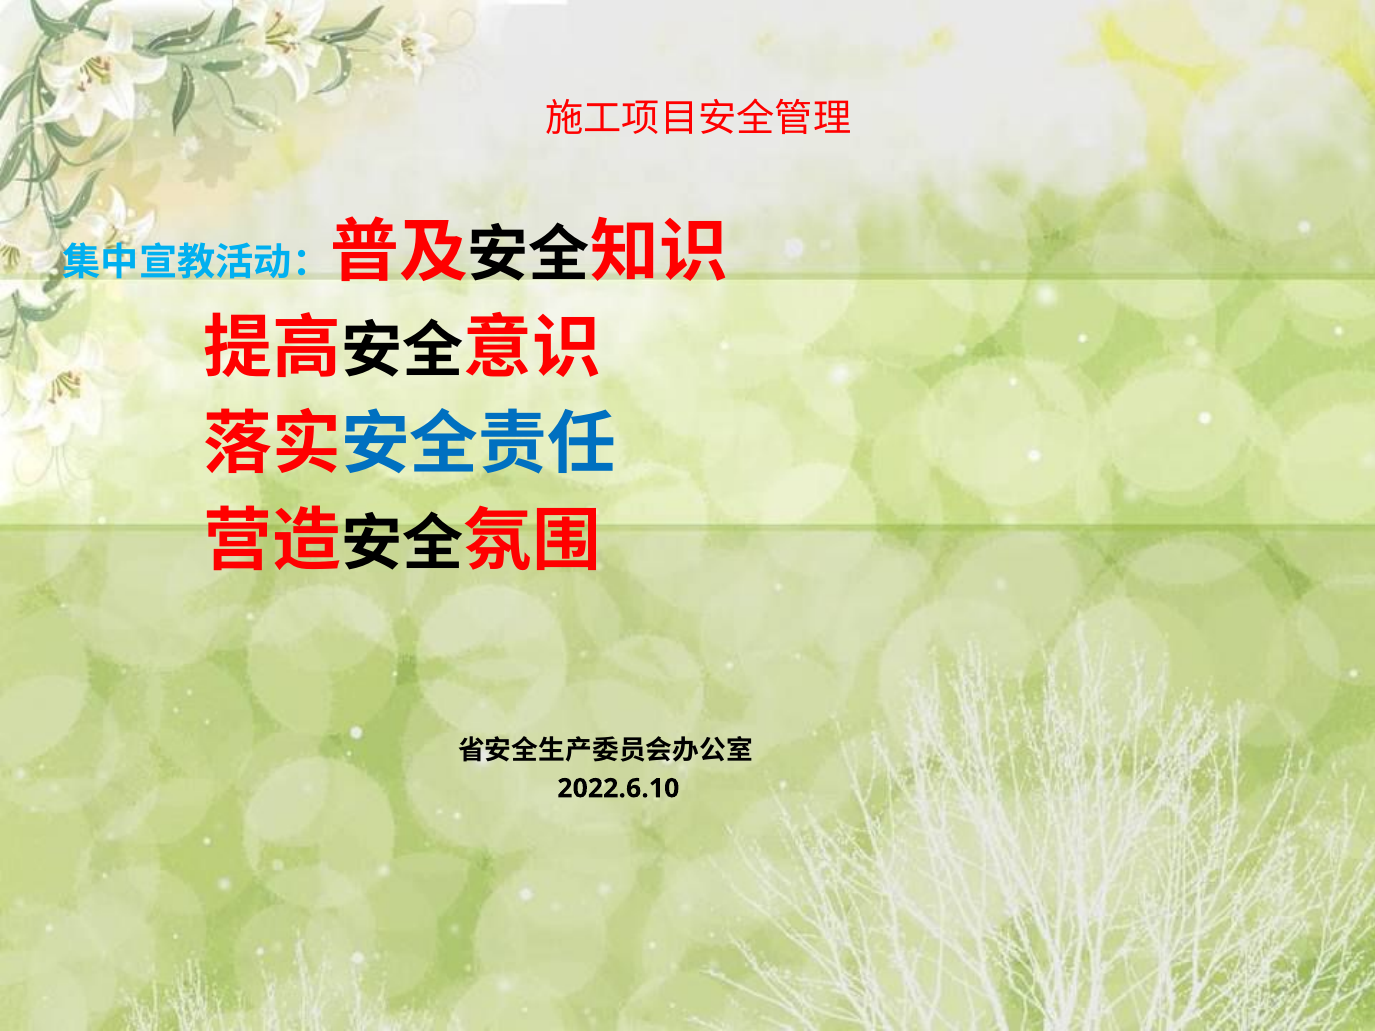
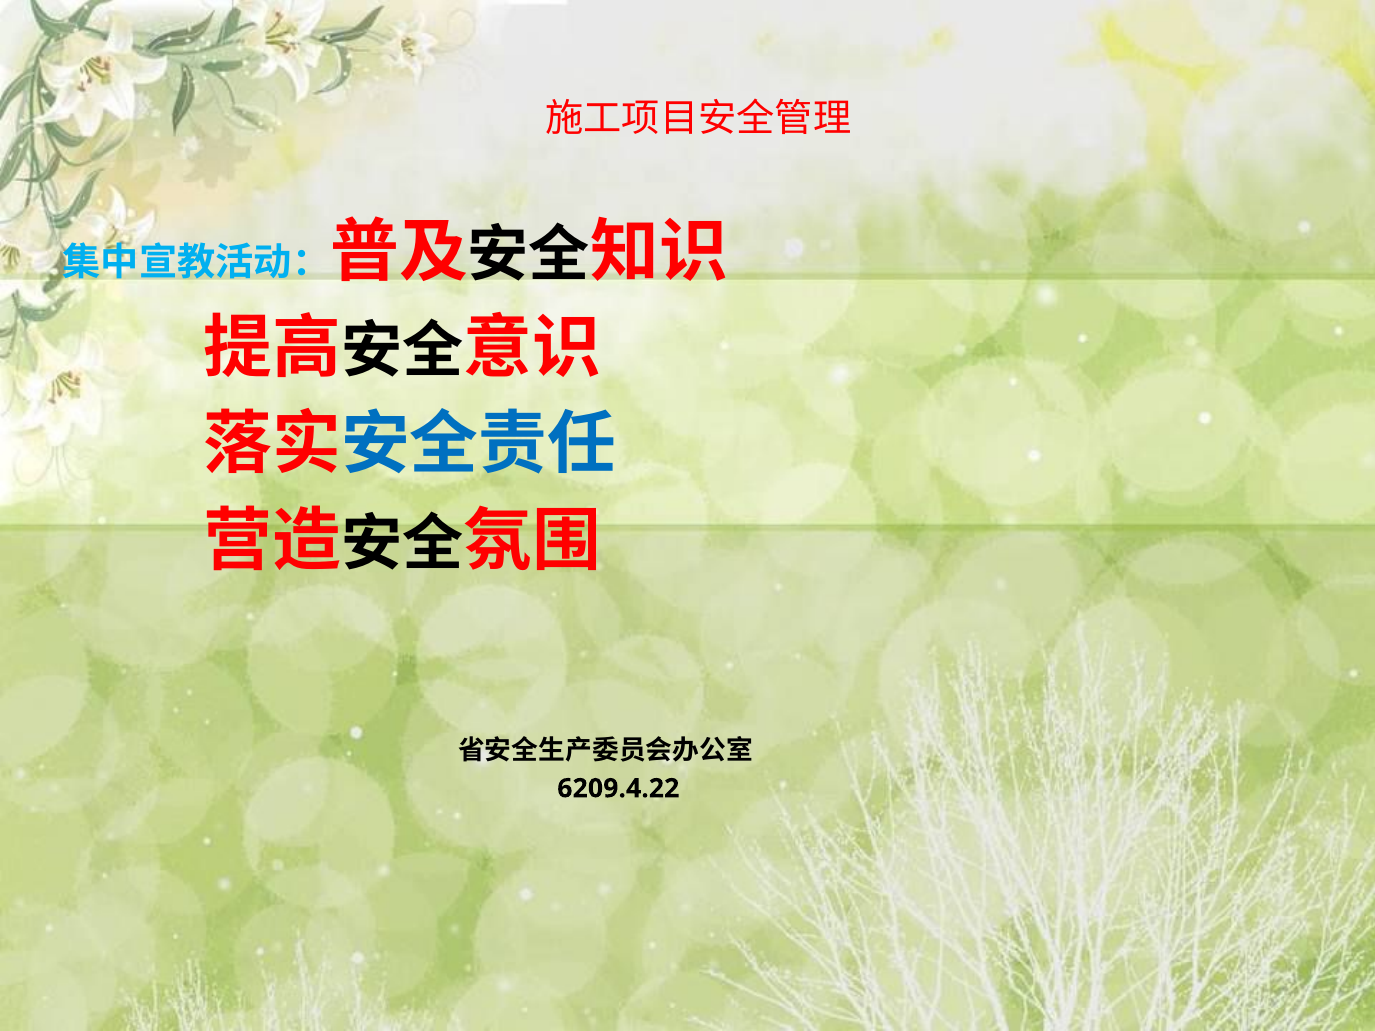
2022.6.10: 2022.6.10 -> 6209.4.22 (618, 789)
